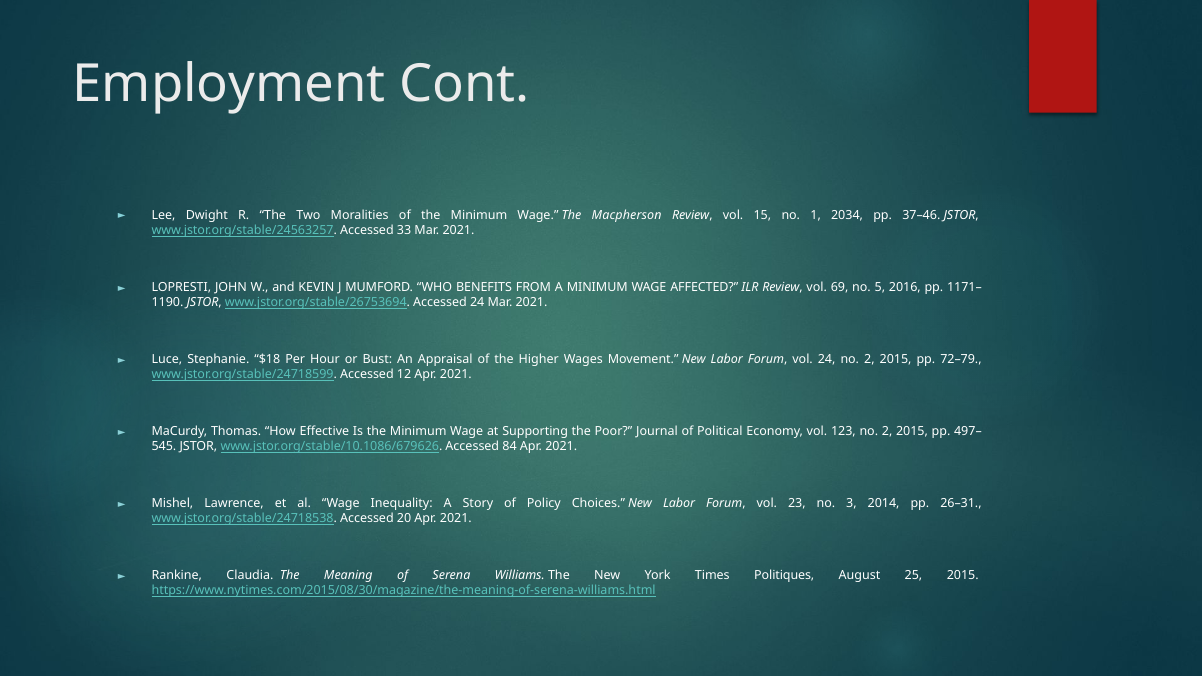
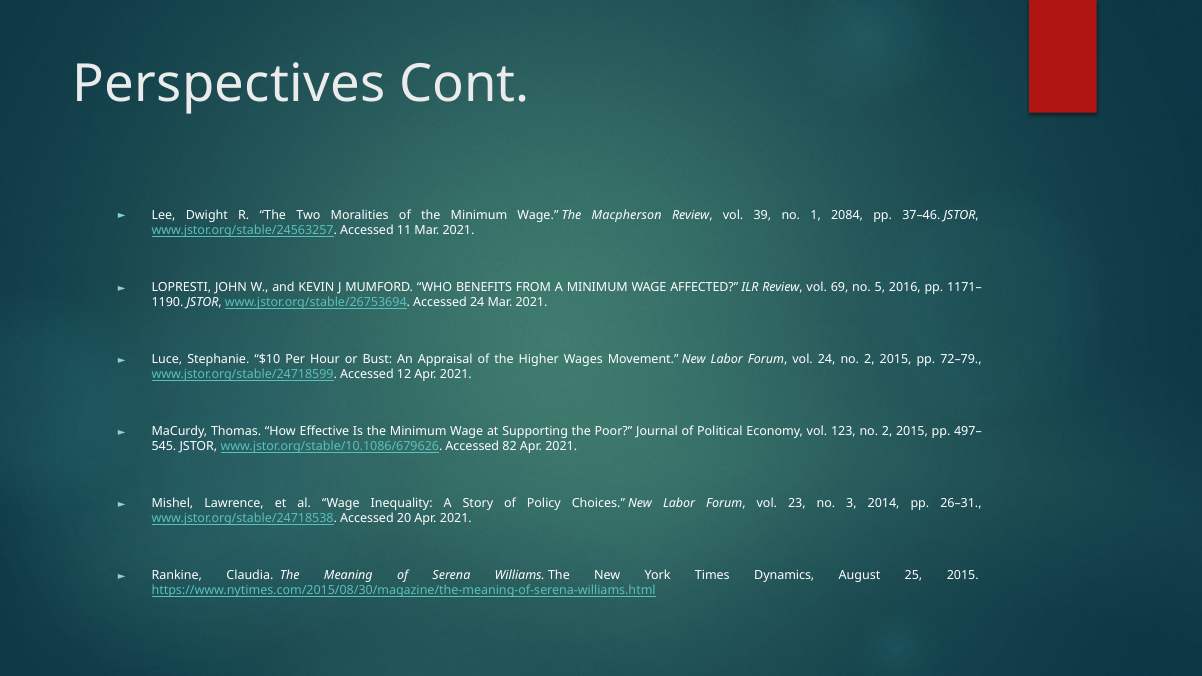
Employment: Employment -> Perspectives (229, 84)
15: 15 -> 39 (762, 215)
2034: 2034 -> 2084 (847, 215)
33: 33 -> 11 (404, 230)
$18: $18 -> $10 (267, 360)
84: 84 -> 82 (510, 447)
Politiques: Politiques -> Dynamics (784, 576)
